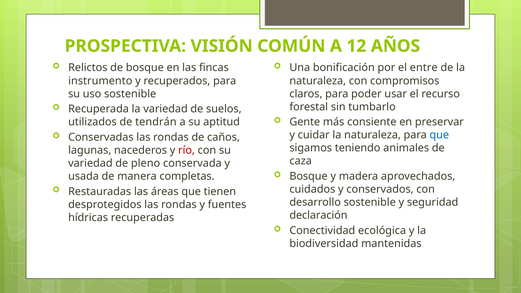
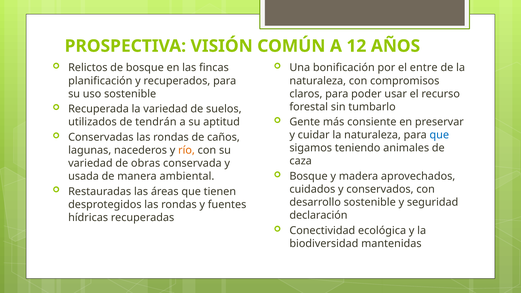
instrumento: instrumento -> planificación (100, 81)
río colour: red -> orange (187, 150)
pleno: pleno -> obras (146, 163)
completas: completas -> ambiental (187, 176)
